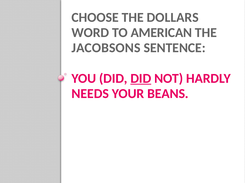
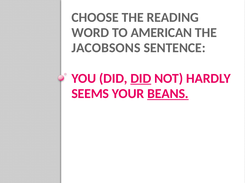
DOLLARS: DOLLARS -> READING (173, 17)
NEEDS: NEEDS -> SEEMS (90, 94)
BEANS underline: none -> present (168, 94)
